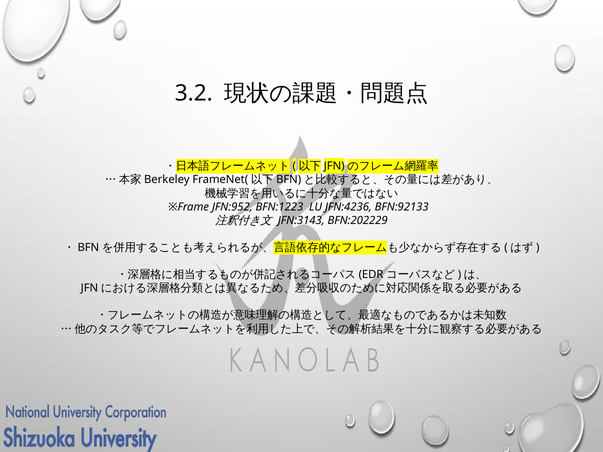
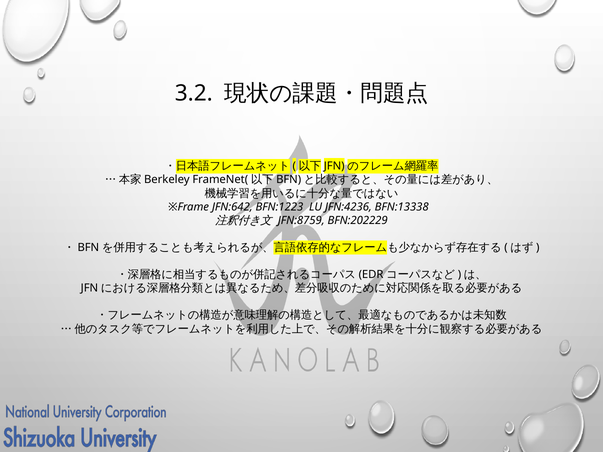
JFN:952: JFN:952 -> JFN:642 (232, 207)
BFN:92133: BFN:92133 -> BFN:13338 (402, 207)
JFN:3143: JFN:3143 -> JFN:8759 (301, 221)
